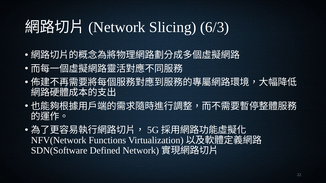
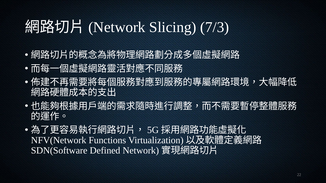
6/3: 6/3 -> 7/3 (215, 27)
